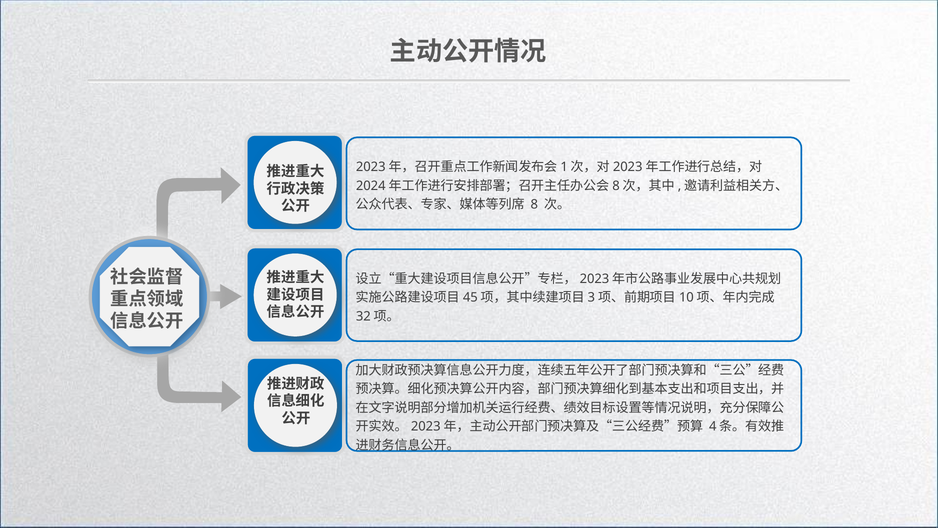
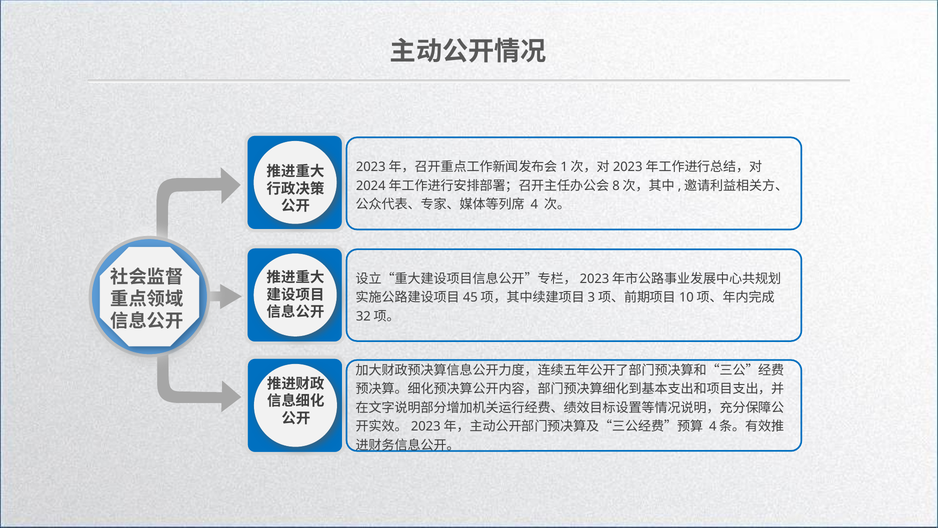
8: 8 -> 4 (534, 204)
